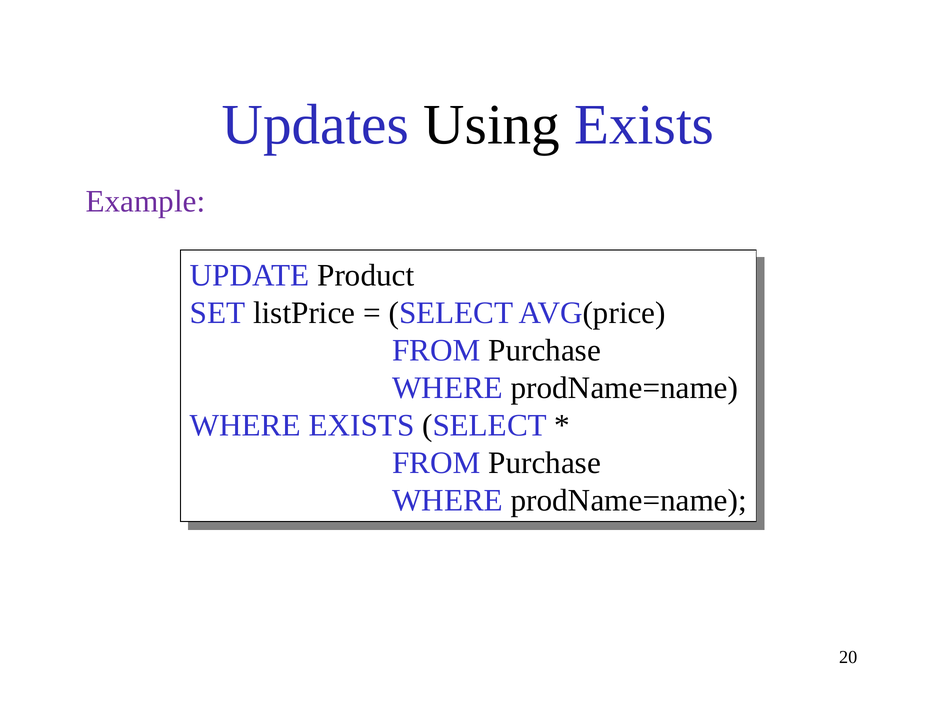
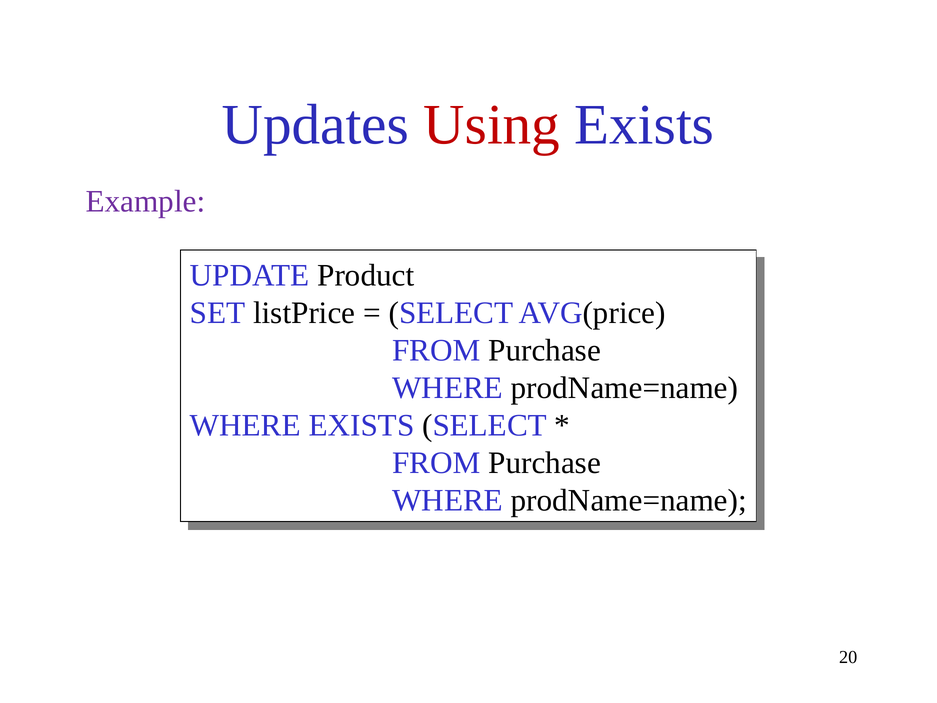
Using colour: black -> red (492, 125)
